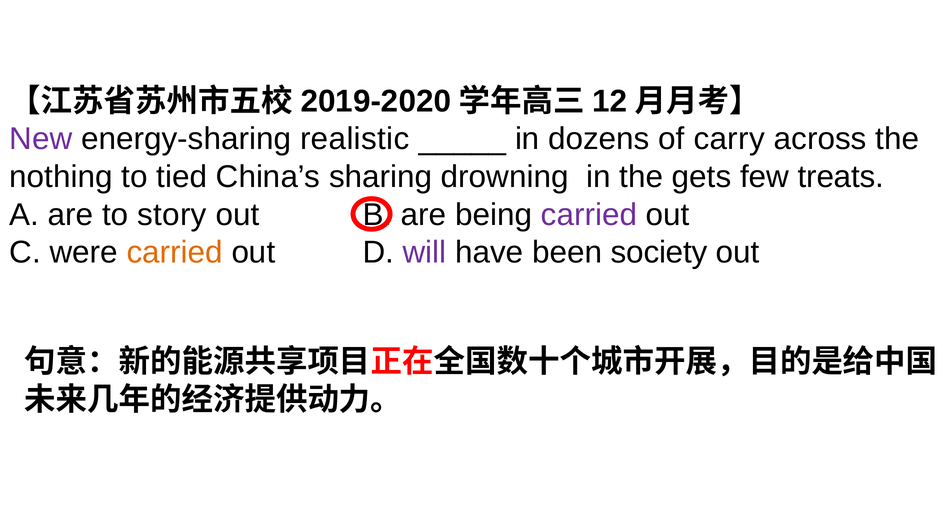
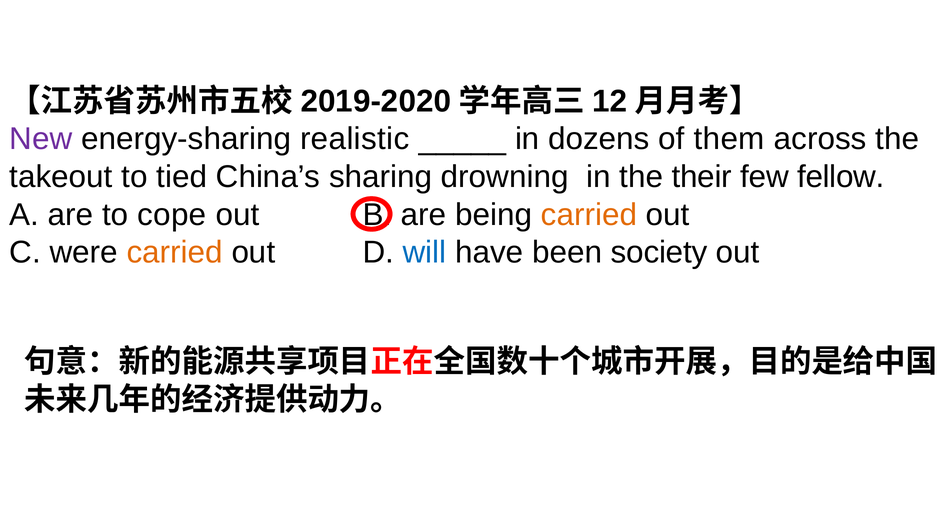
carry: carry -> them (729, 139)
nothing: nothing -> takeout (61, 177)
gets: gets -> their (702, 177)
treats: treats -> fellow (841, 177)
story: story -> cope (172, 215)
carried colour: purple -> orange (589, 215)
will colour: purple -> blue (425, 252)
